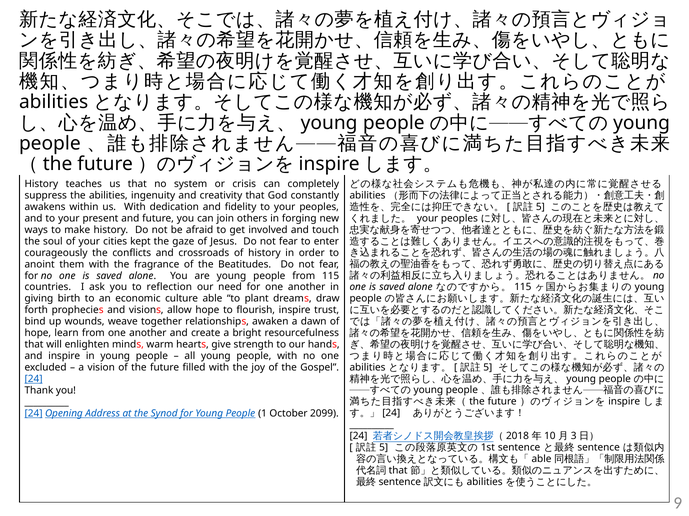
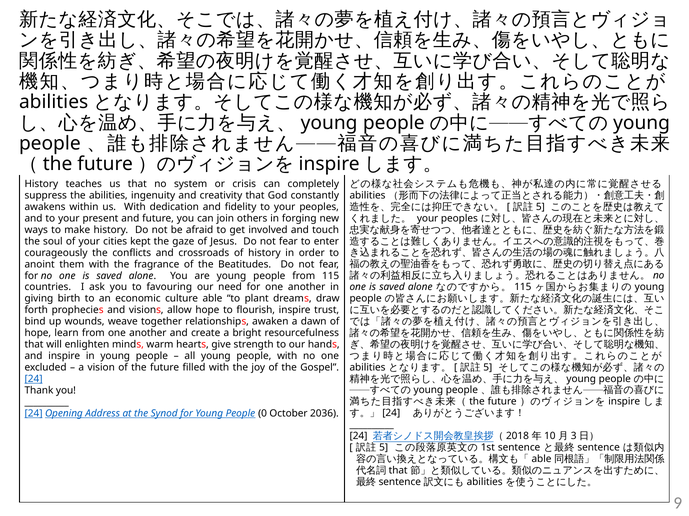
reflection: reflection -> favouring (169, 288)
1: 1 -> 0 (263, 414)
2099: 2099 -> 2036 (324, 414)
